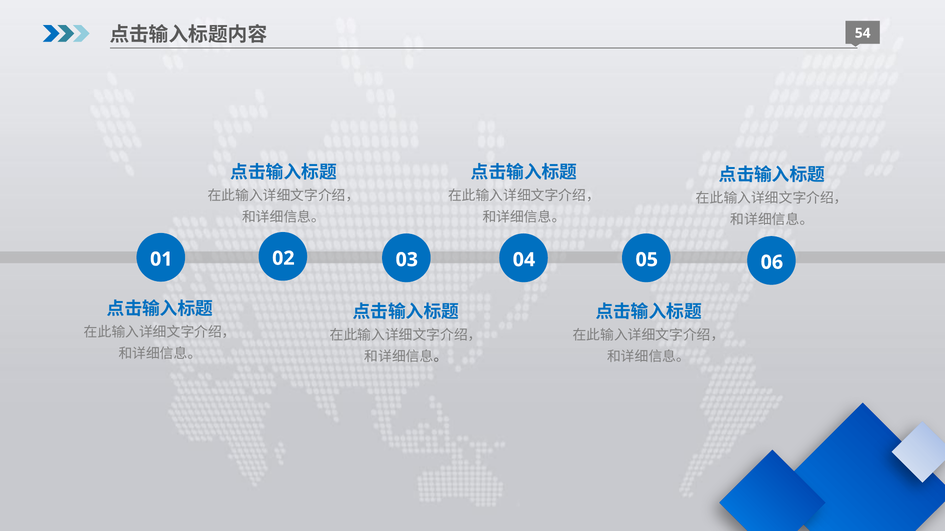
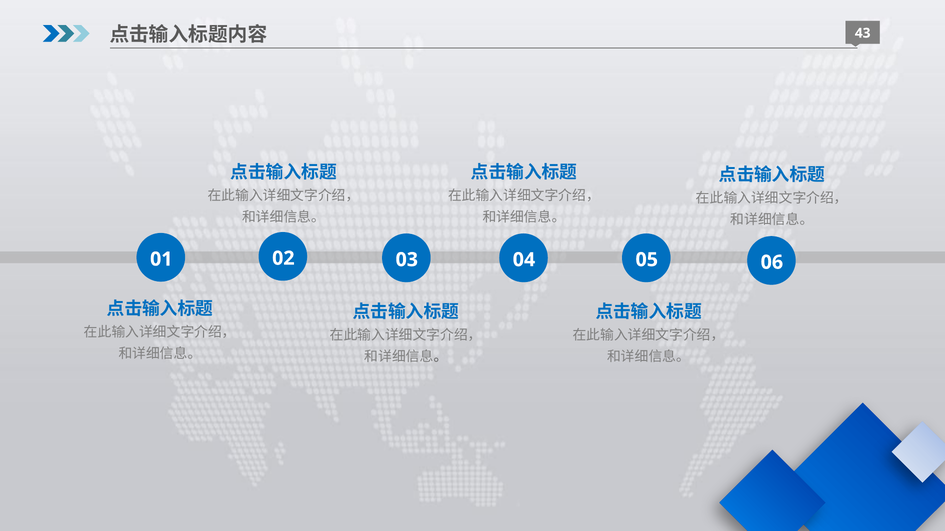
54: 54 -> 43 (863, 33)
